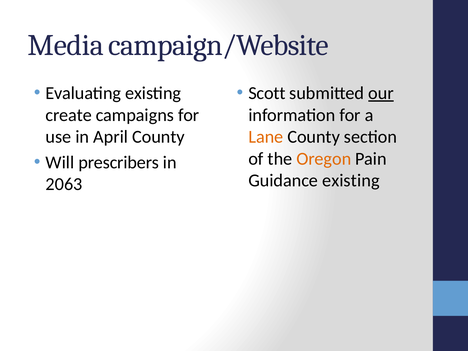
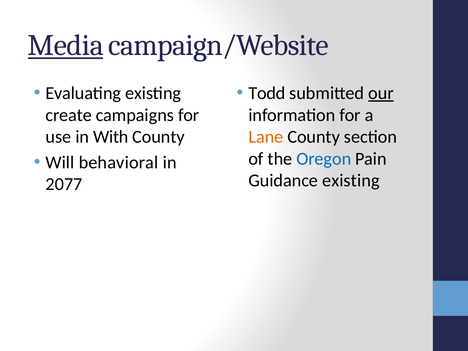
Media underline: none -> present (66, 45)
Scott: Scott -> Todd (267, 93)
April: April -> With (111, 137)
Oregon colour: orange -> blue (324, 159)
prescribers: prescribers -> behavioral (119, 162)
2063: 2063 -> 2077 (64, 184)
